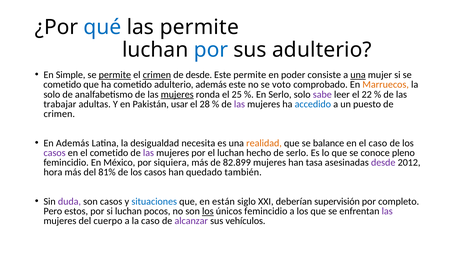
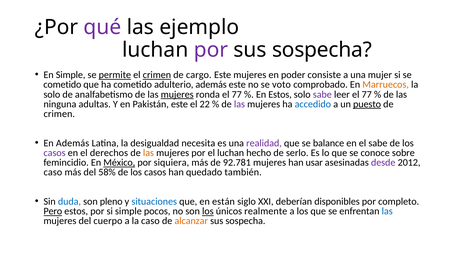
qué colour: blue -> purple (102, 27)
las permite: permite -> ejemplo (199, 27)
por colour: blue -> purple (211, 50)
adulterio: adulterio -> sospecha (322, 50)
de desde: desde -> cargo (199, 75)
Este permite: permite -> mujeres (250, 75)
una underline: present -> none (358, 75)
ronda el 25: 25 -> 77 (237, 94)
En Serlo: Serlo -> Estos (280, 94)
leer el 22: 22 -> 77 (367, 94)
trabajar: trabajar -> ninguna (60, 104)
Pakistán usar: usar -> este (180, 104)
28: 28 -> 22 (205, 104)
puesto underline: none -> present (367, 104)
realidad colour: orange -> purple (264, 143)
el caso: caso -> sabe (378, 143)
el cometido: cometido -> derechos (109, 153)
las colour: purple -> orange (148, 153)
pleno: pleno -> sobre (403, 153)
México underline: none -> present (119, 162)
82.899: 82.899 -> 92.781 (237, 162)
tasa: tasa -> usar (314, 162)
hora: hora -> caso (53, 172)
81%: 81% -> 58% (107, 172)
duda colour: purple -> blue (69, 201)
son casos: casos -> pleno (111, 201)
supervisión: supervisión -> disponibles (337, 201)
Pero underline: none -> present (53, 211)
si luchan: luchan -> simple (128, 211)
únicos femincidio: femincidio -> realmente (266, 211)
las colour: purple -> blue (387, 211)
alcanzar colour: purple -> orange (191, 221)
vehículos: vehículos -> sospecha (245, 221)
